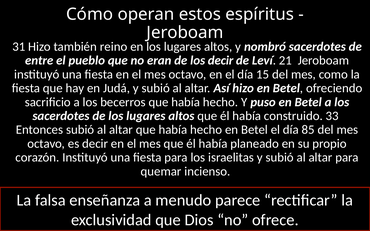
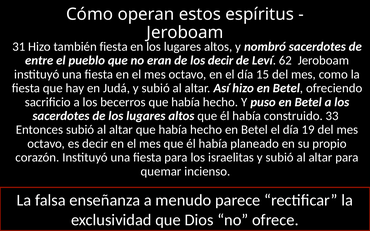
también reino: reino -> fiesta (114, 47)
21: 21 -> 62 (285, 61)
85: 85 -> 19 (308, 130)
